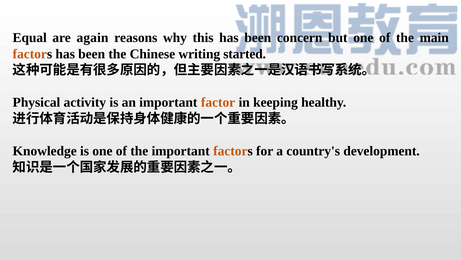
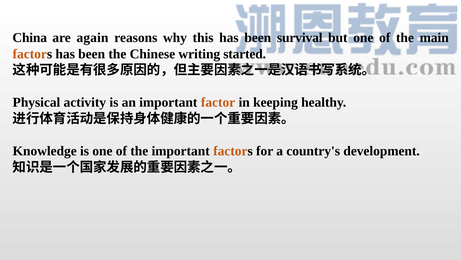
Equal: Equal -> China (30, 38)
concern: concern -> survival (300, 38)
